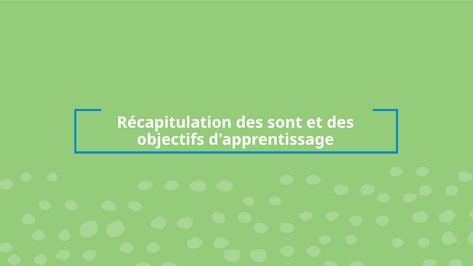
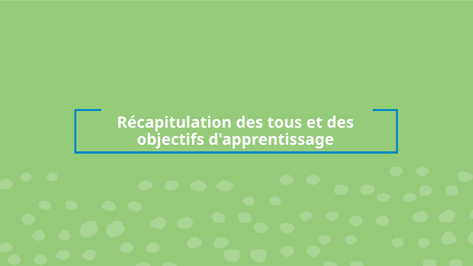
sont: sont -> tous (285, 123)
